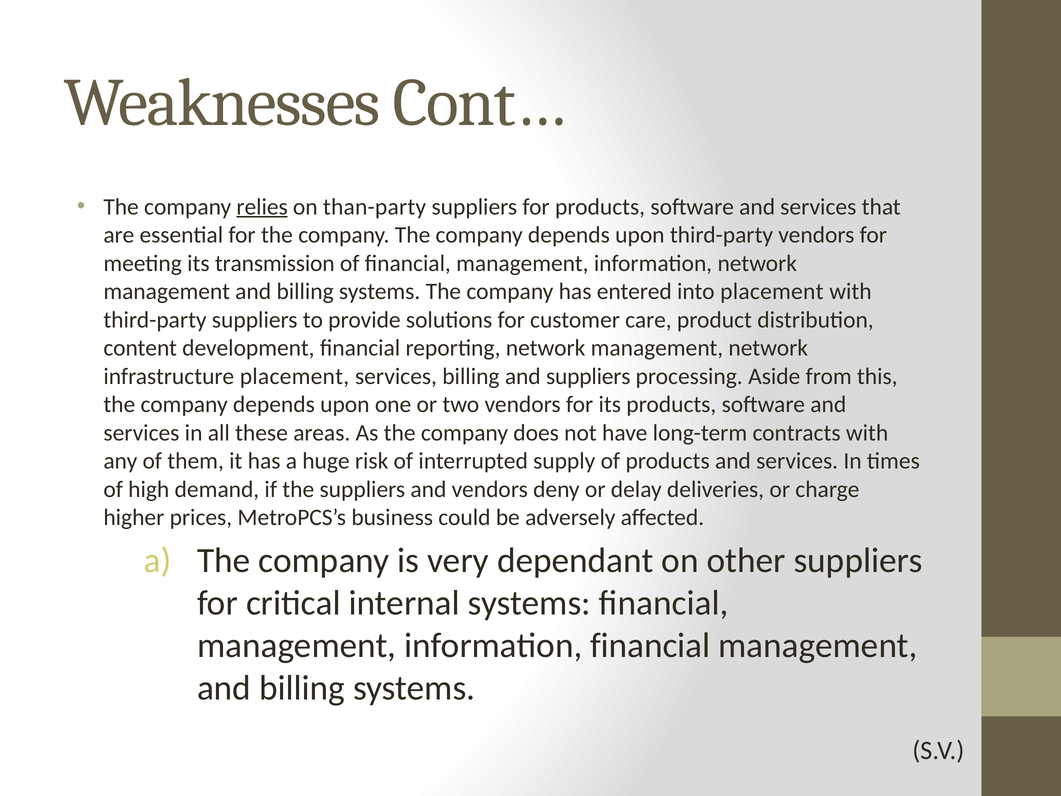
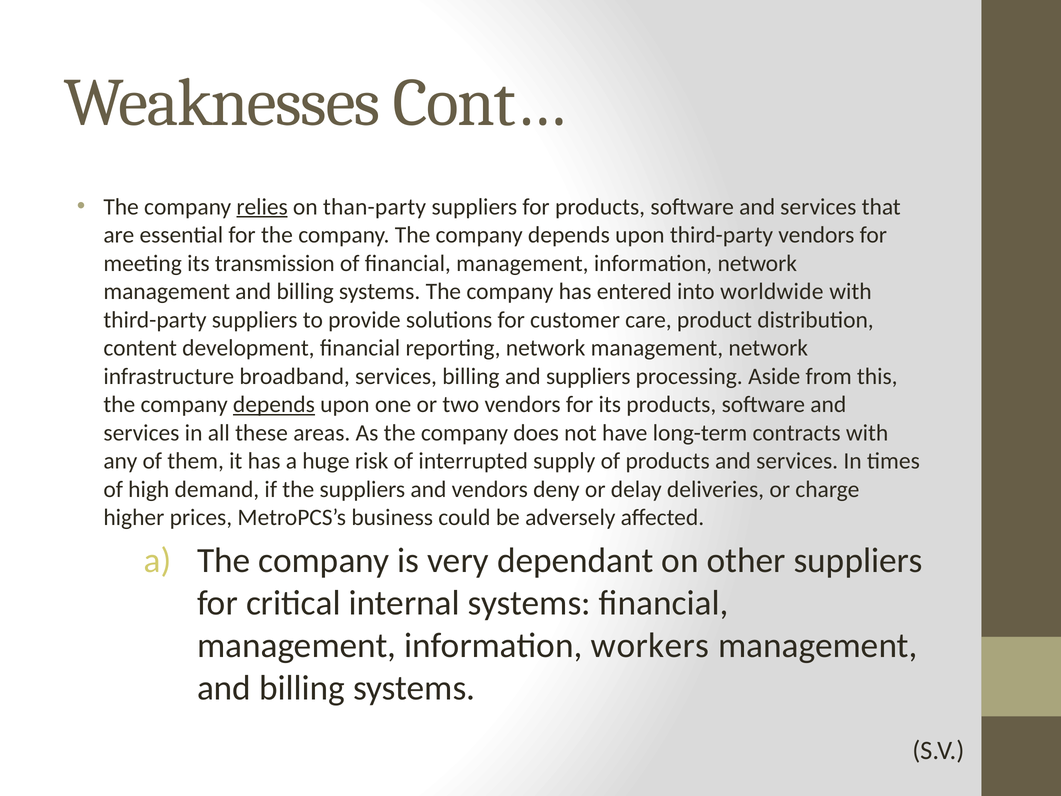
into placement: placement -> worldwide (772, 291)
infrastructure placement: placement -> broadband (295, 376)
depends underline: none -> present (274, 404)
information financial: financial -> workers (650, 645)
